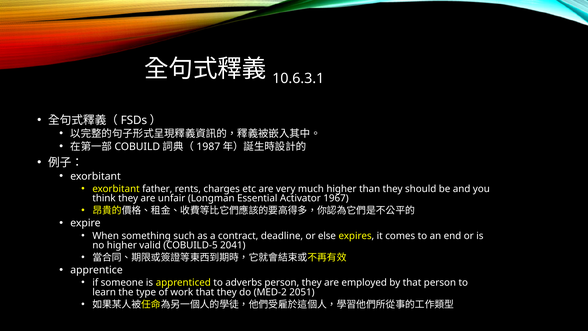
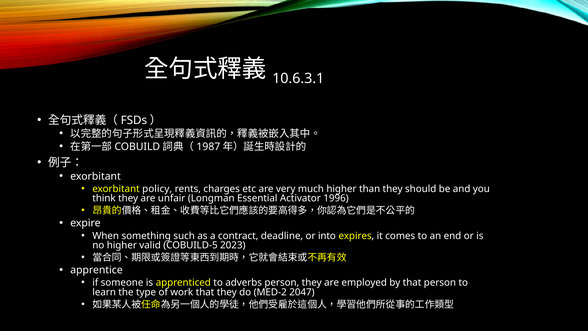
father: father -> policy (157, 189)
1967: 1967 -> 1996 (336, 198)
else: else -> into (327, 236)
2041: 2041 -> 2023 (233, 245)
2051: 2051 -> 2047 (302, 292)
